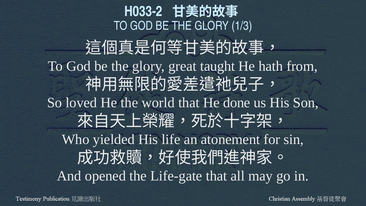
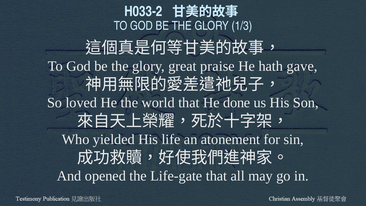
taught: taught -> praise (218, 66)
from: from -> gave (302, 66)
